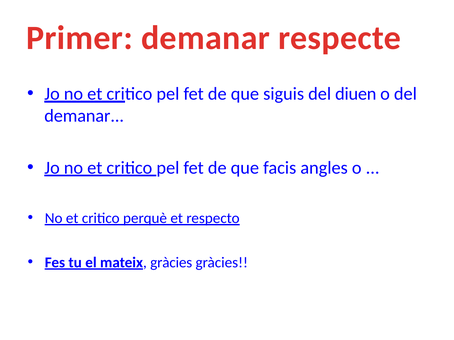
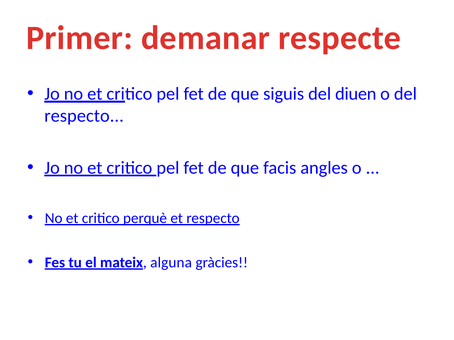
demanar: demanar -> respecto (84, 116)
mateix gràcies: gràcies -> alguna (171, 263)
